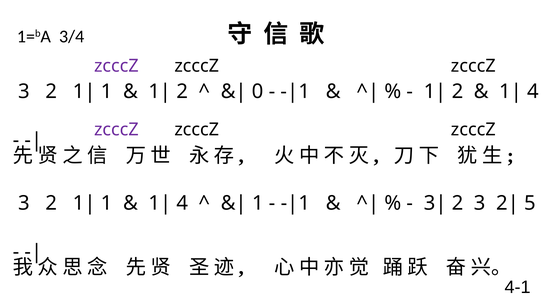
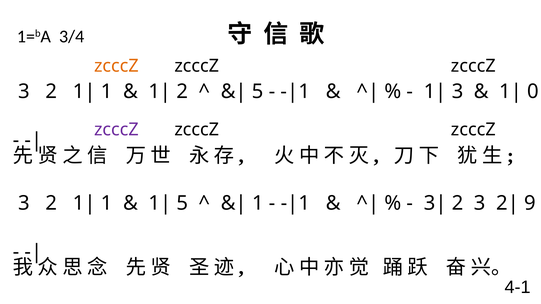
zcccZ colour: purple -> orange (116, 66)
0: 0 -> 5 (258, 91)
2: 2 -> 3 (458, 91)
4: 4 -> 0 (533, 91)
4: 4 -> 5 (182, 203)
5: 5 -> 9 (530, 203)
